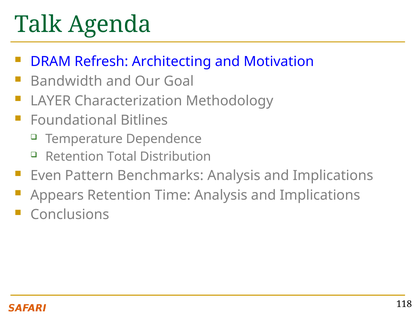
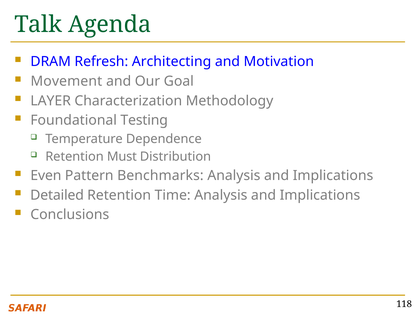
Bandwidth: Bandwidth -> Movement (66, 81)
Bitlines: Bitlines -> Testing (144, 120)
Total: Total -> Must (122, 157)
Appears: Appears -> Detailed (57, 195)
